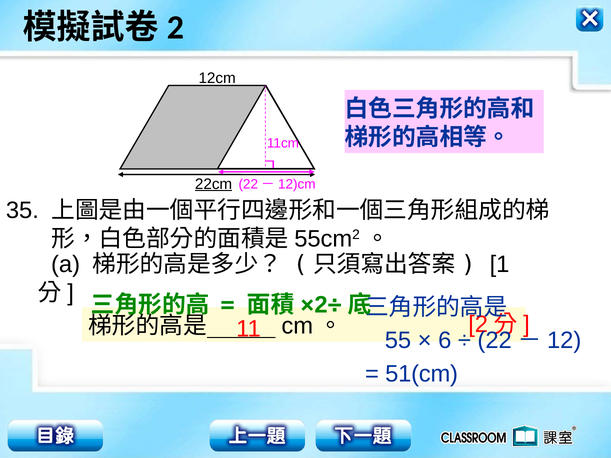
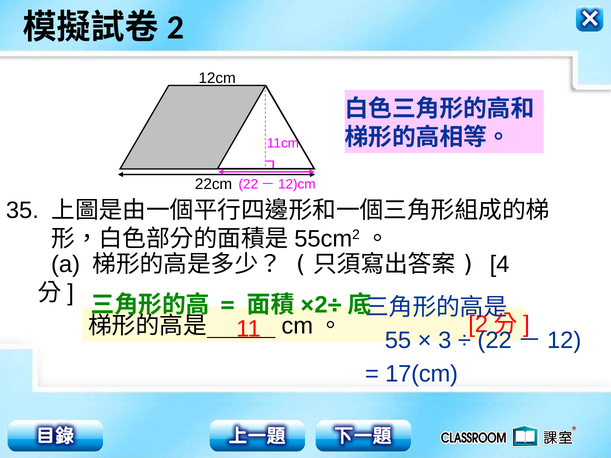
22cm underline: present -> none (214, 184)
1: 1 -> 4 (500, 265)
6: 6 -> 3 (445, 341)
51(cm: 51(cm -> 17(cm (422, 374)
